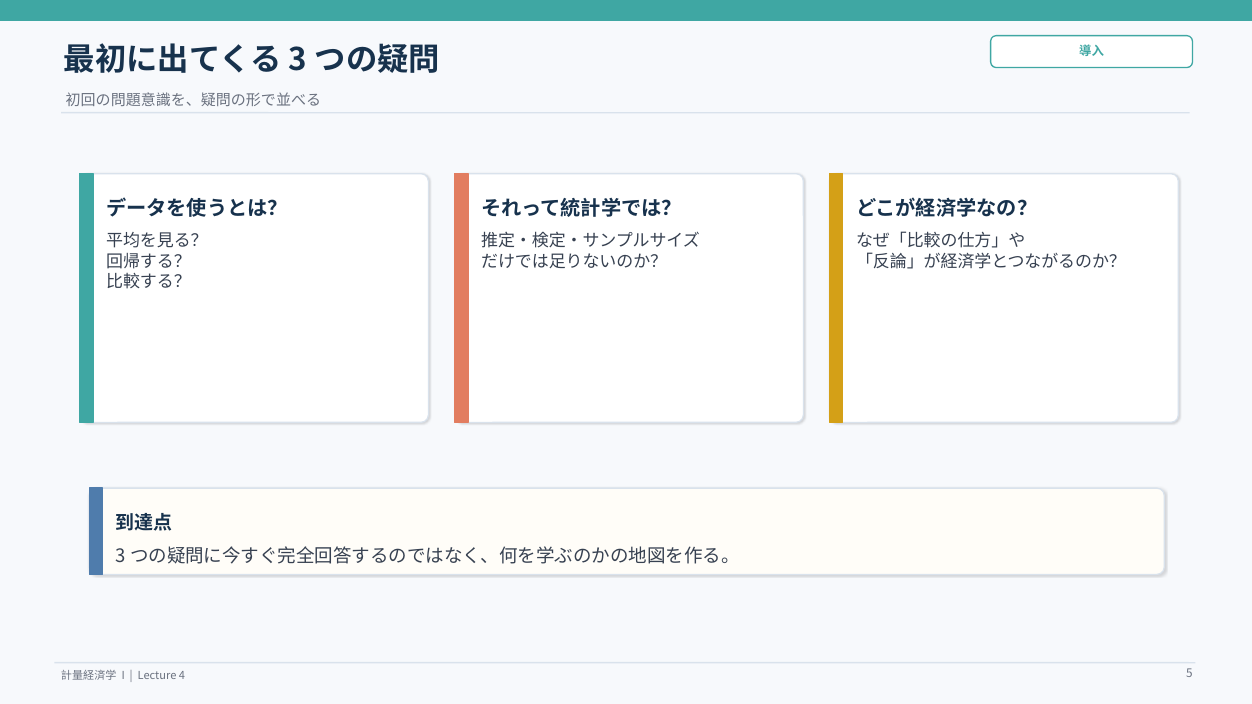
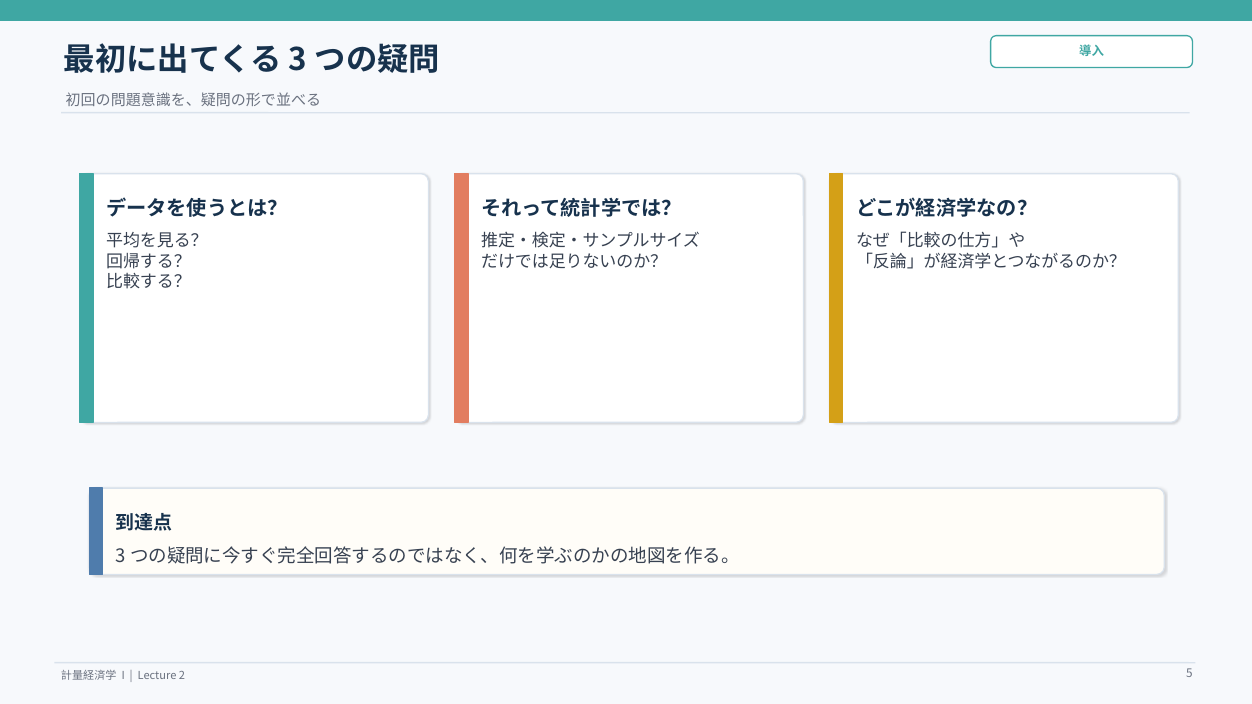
4: 4 -> 2 (182, 676)
